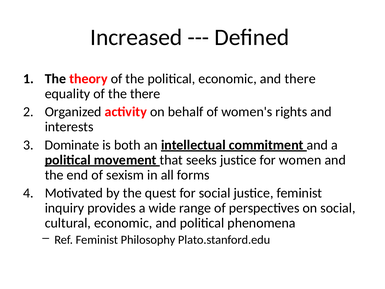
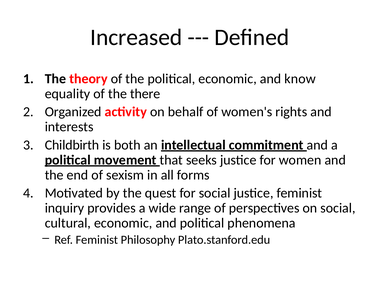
and there: there -> know (300, 79)
Dominate: Dominate -> Childbirth (72, 145)
